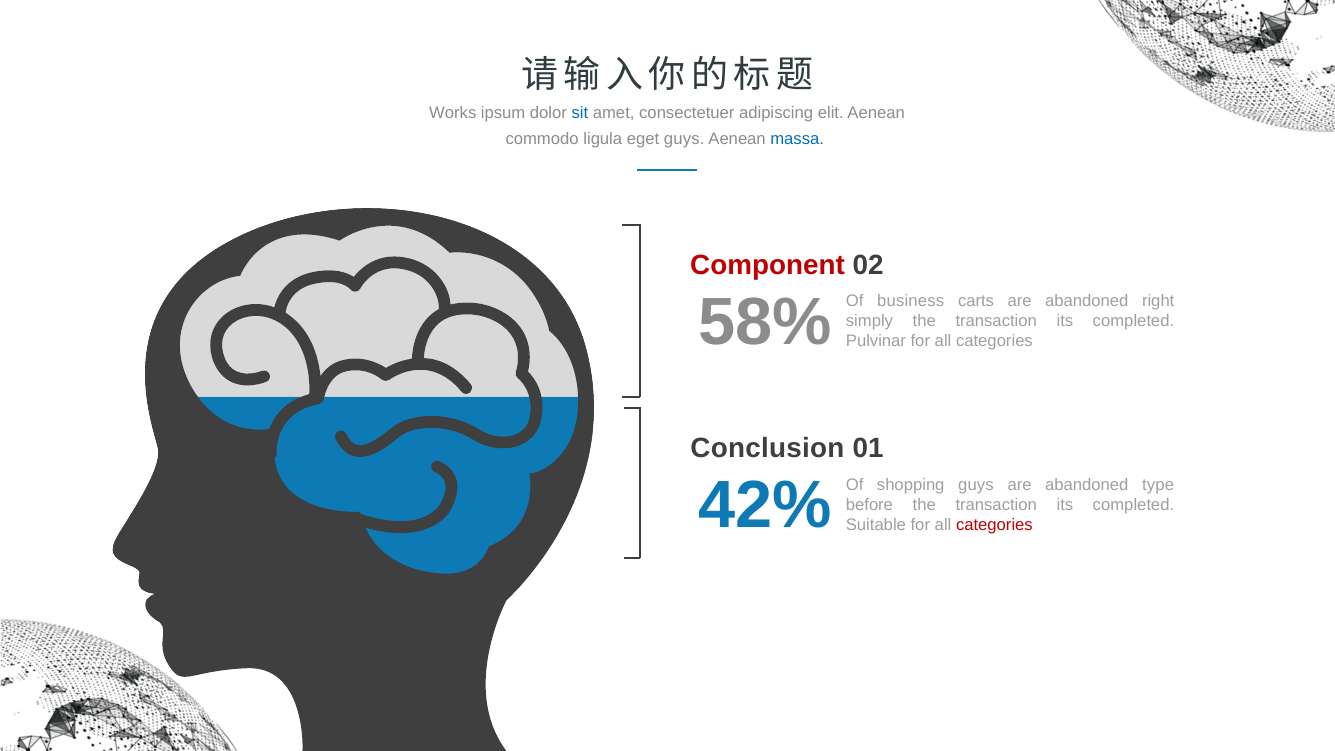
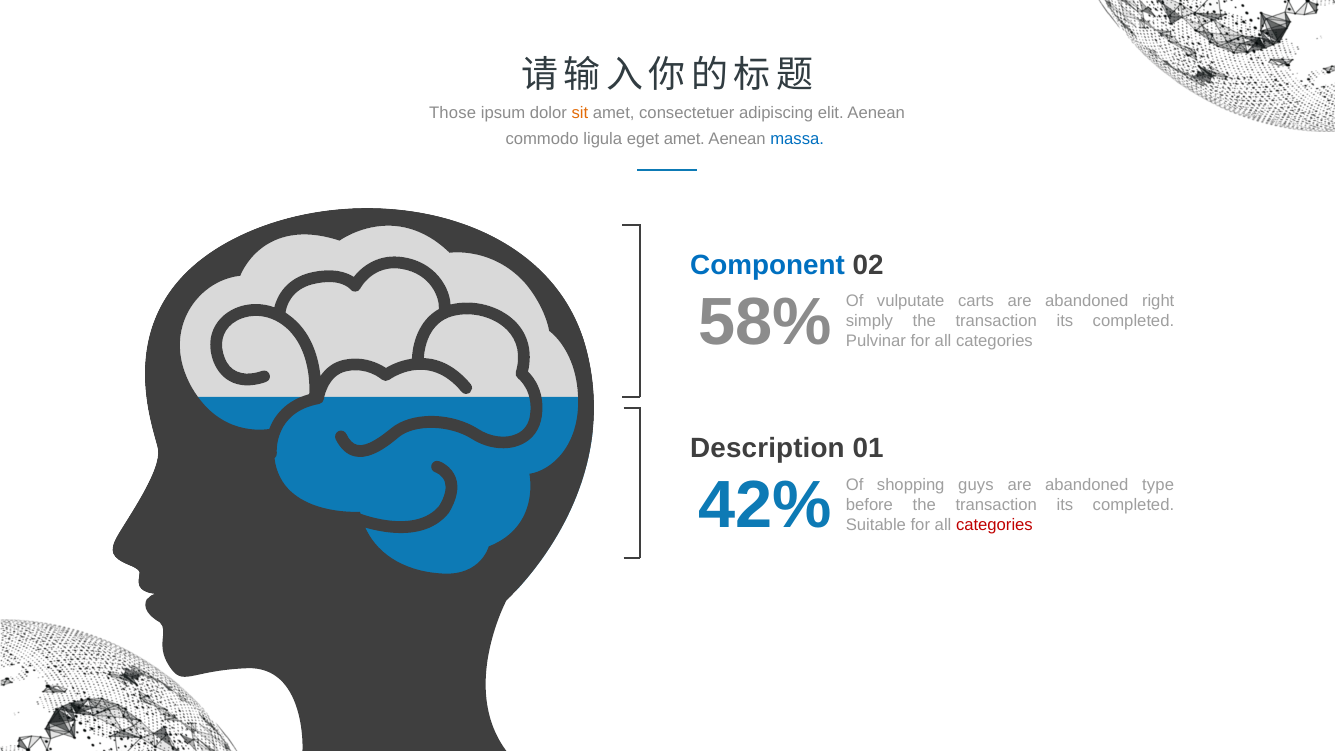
Works: Works -> Those (453, 113)
sit colour: blue -> orange (580, 113)
eget guys: guys -> amet (684, 139)
Component colour: red -> blue (768, 265)
business: business -> vulputate (911, 301)
Conclusion: Conclusion -> Description (767, 448)
